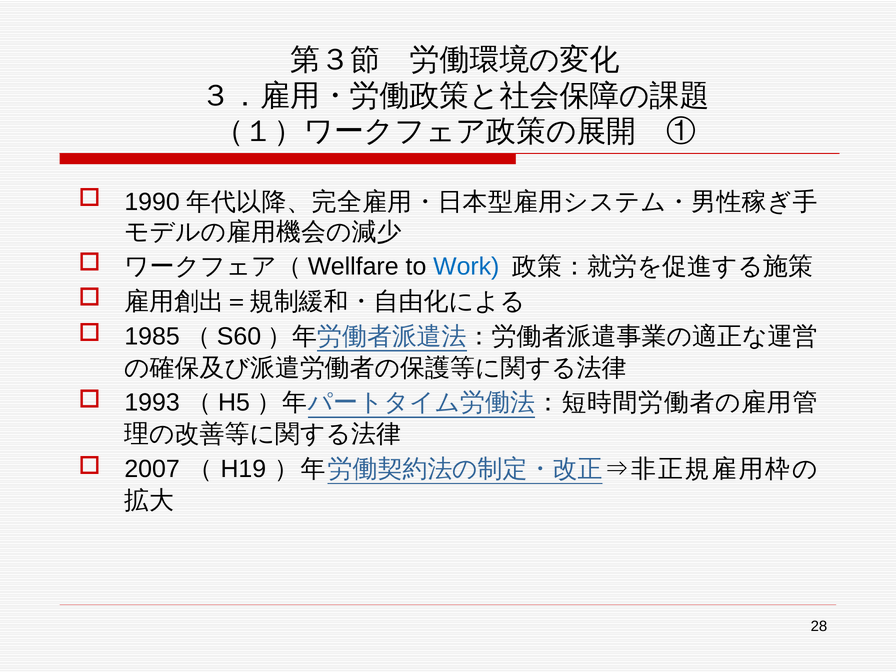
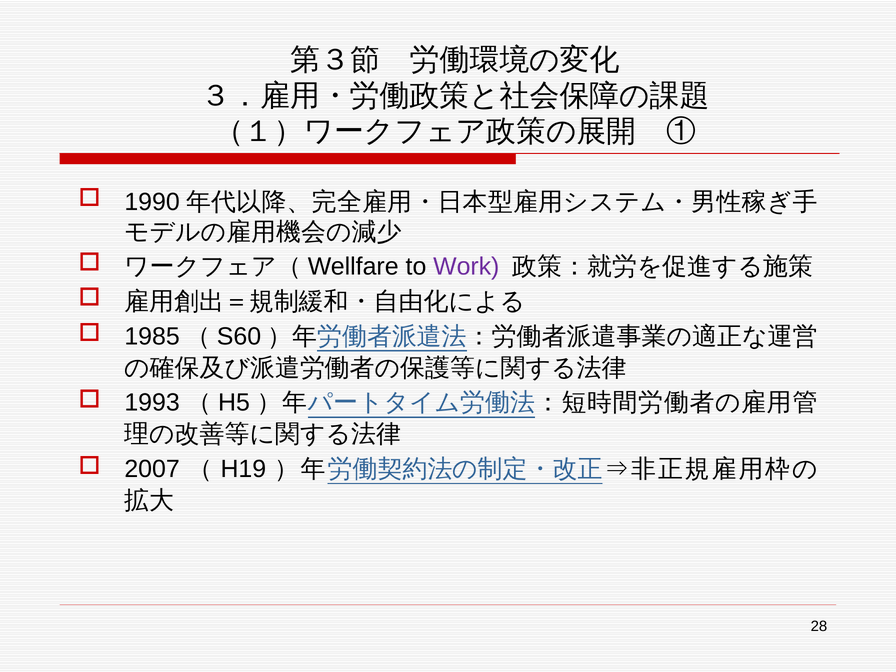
Work colour: blue -> purple (466, 267)
